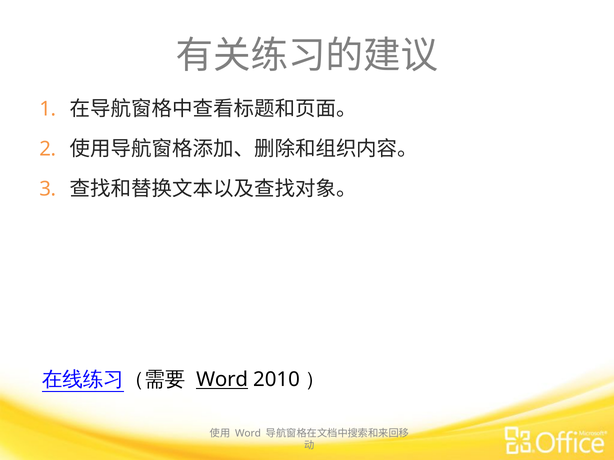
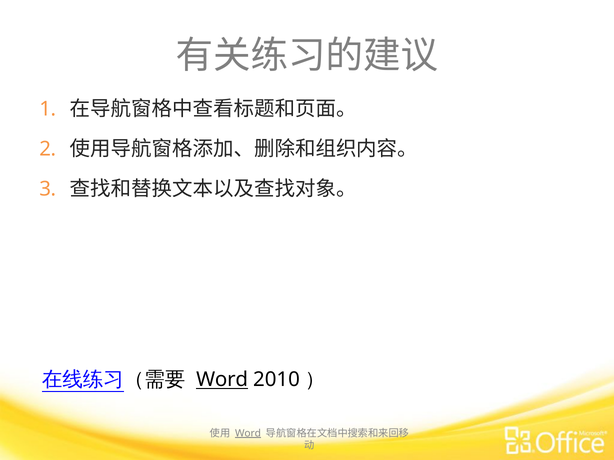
Word underline: none -> present (248, 434)
